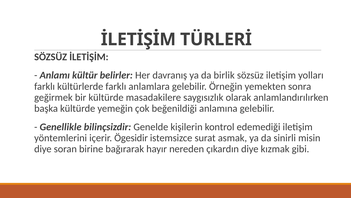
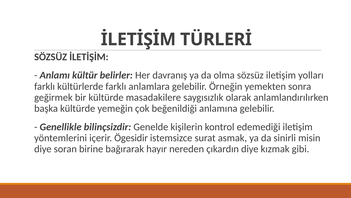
birlik: birlik -> olma (224, 75)
